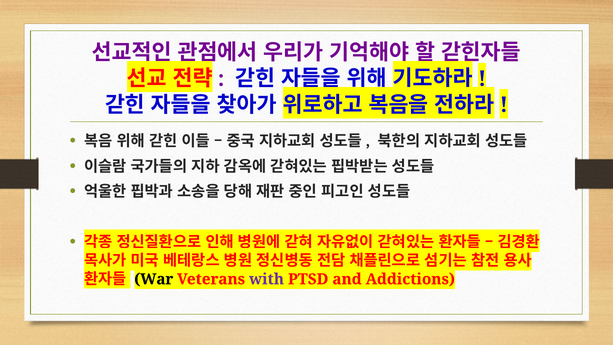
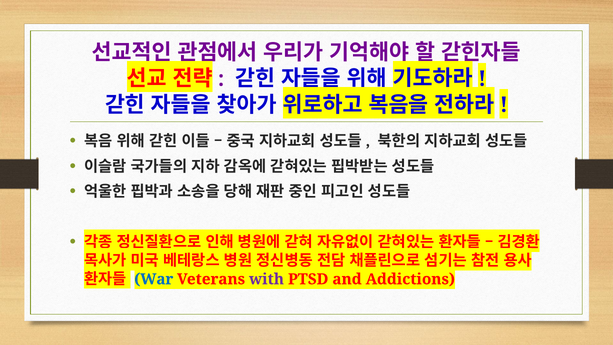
War colour: black -> blue (154, 279)
